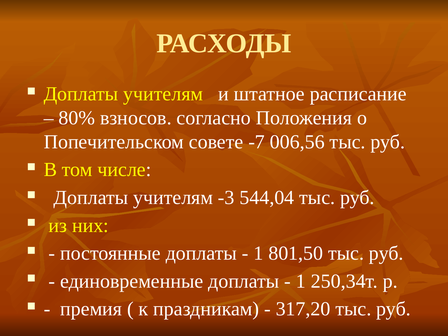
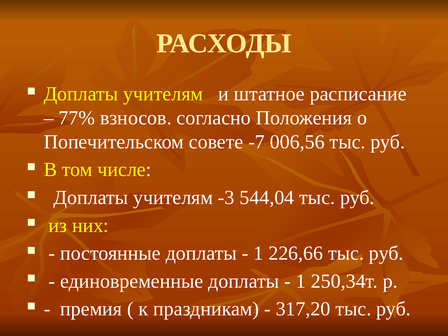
80%: 80% -> 77% (77, 118)
801,50: 801,50 -> 226,66 (296, 253)
